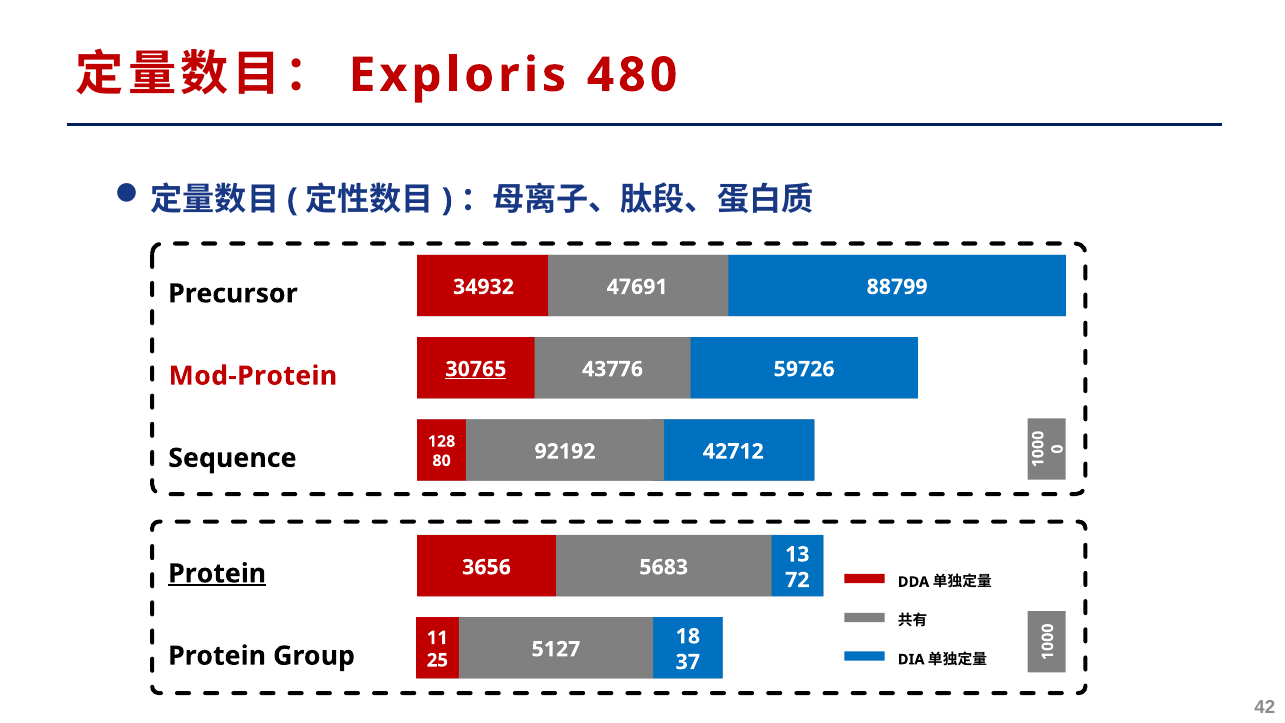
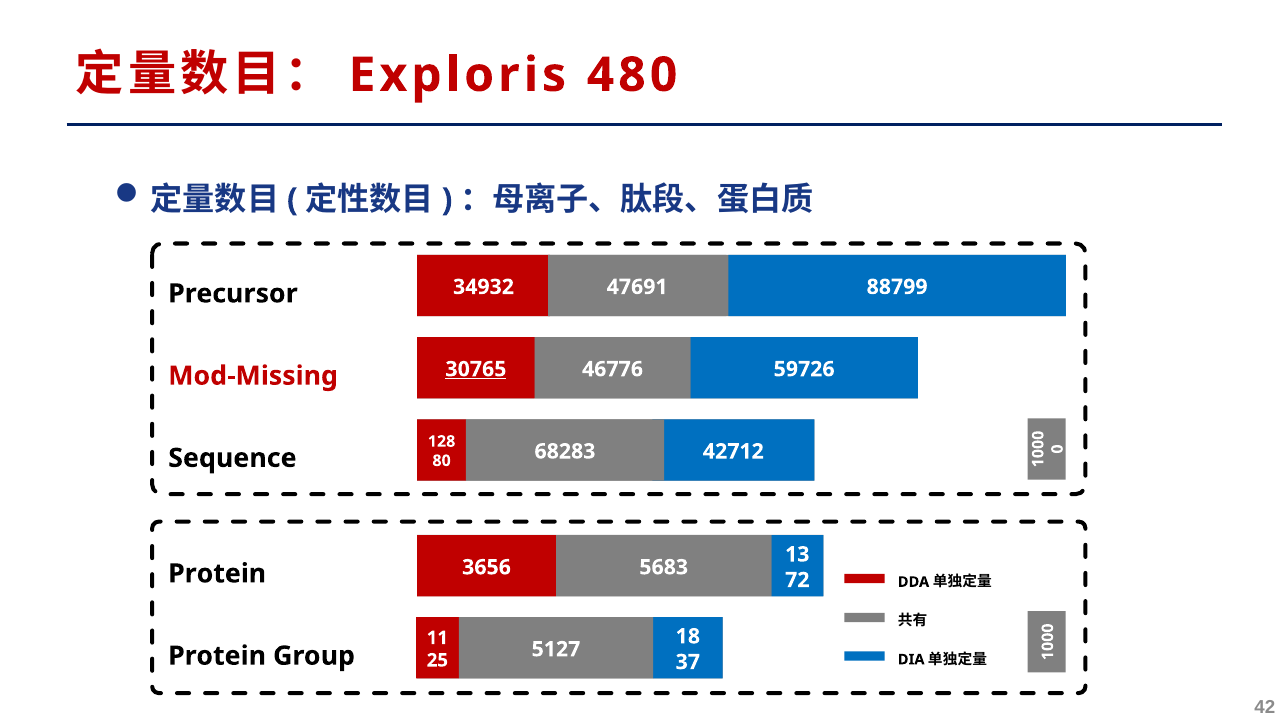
43776: 43776 -> 46776 (613, 369)
Mod-Protein: Mod-Protein -> Mod-Missing (253, 376)
92192: 92192 -> 68283 (565, 451)
Protein underline: present -> none (217, 573)
